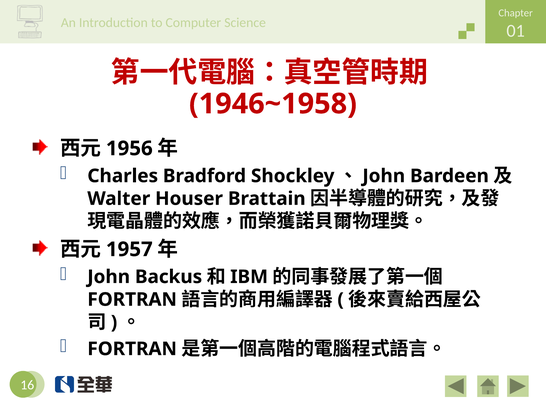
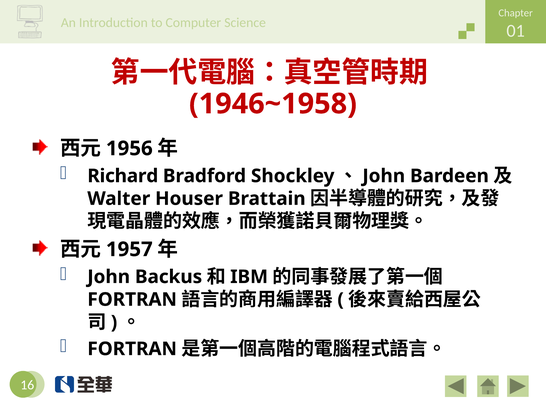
Charles: Charles -> Richard (123, 176)
